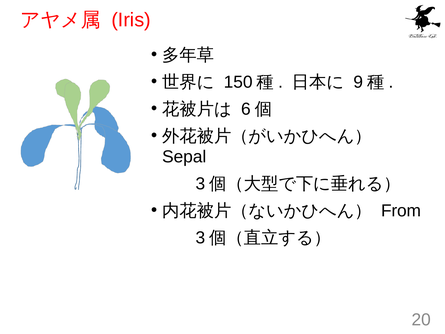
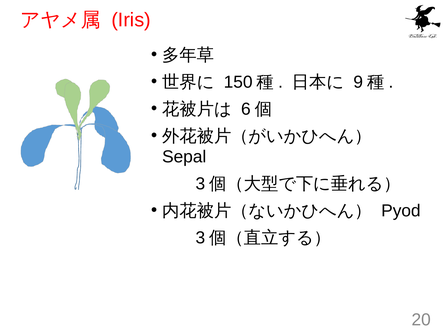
From: From -> Pyod (401, 211)
